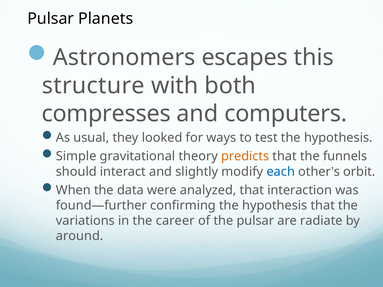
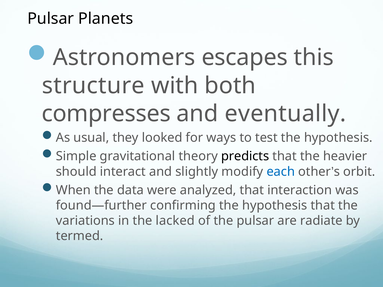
computers: computers -> eventually (285, 114)
predicts colour: orange -> black (245, 156)
funnels: funnels -> heavier (345, 156)
career: career -> lacked (175, 221)
around: around -> termed (80, 236)
